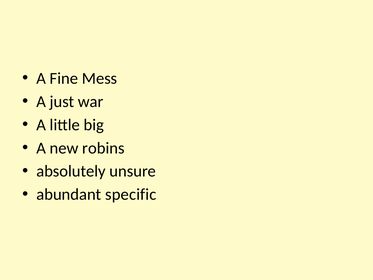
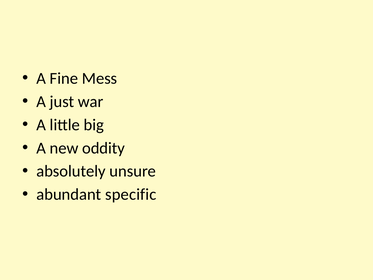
robins: robins -> oddity (103, 148)
